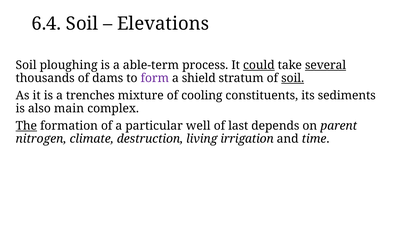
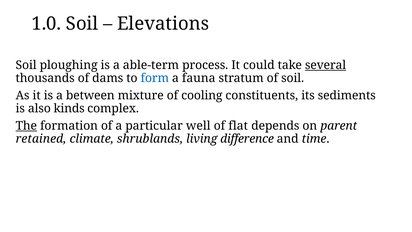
6.4: 6.4 -> 1.0 (46, 24)
could underline: present -> none (259, 65)
form colour: purple -> blue (155, 78)
shield: shield -> fauna (199, 78)
soil underline: present -> none (293, 78)
trenches: trenches -> between (90, 95)
main: main -> kinds (69, 108)
last: last -> flat (238, 126)
nitrogen: nitrogen -> retained (41, 139)
destruction: destruction -> shrublands (150, 139)
irrigation: irrigation -> difference (247, 139)
